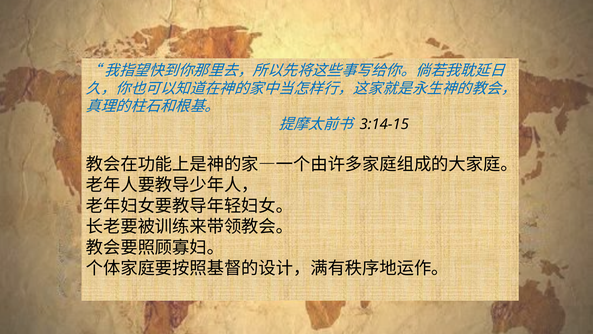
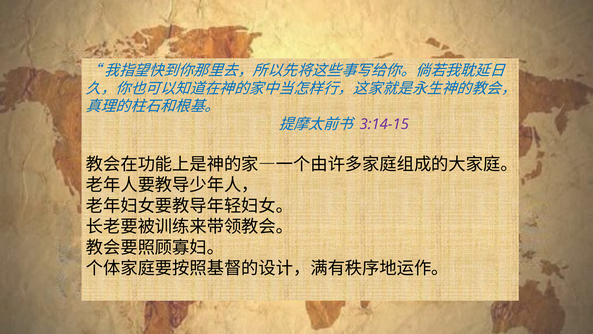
3:14-15 colour: black -> purple (384, 124)
